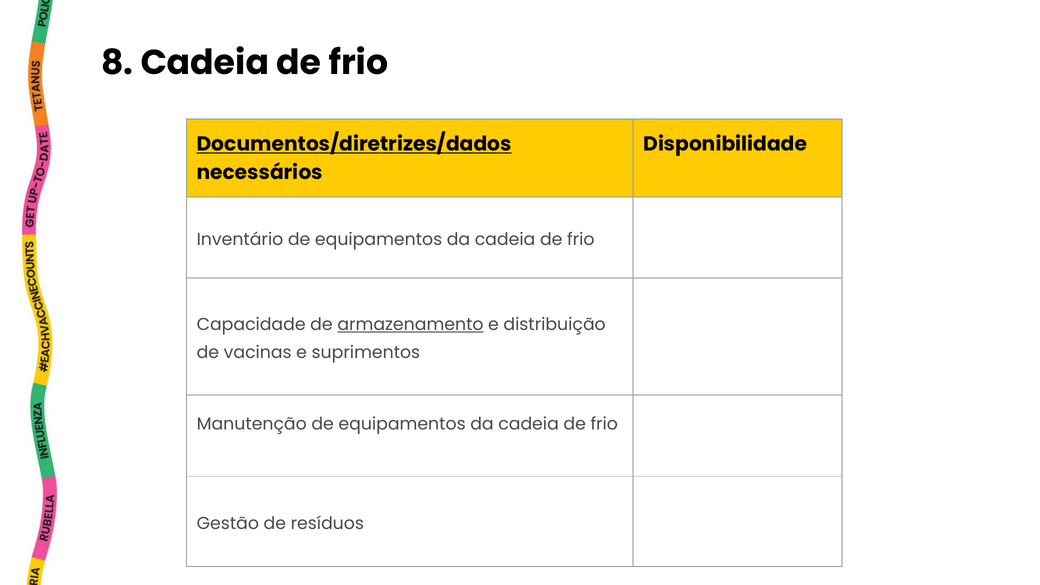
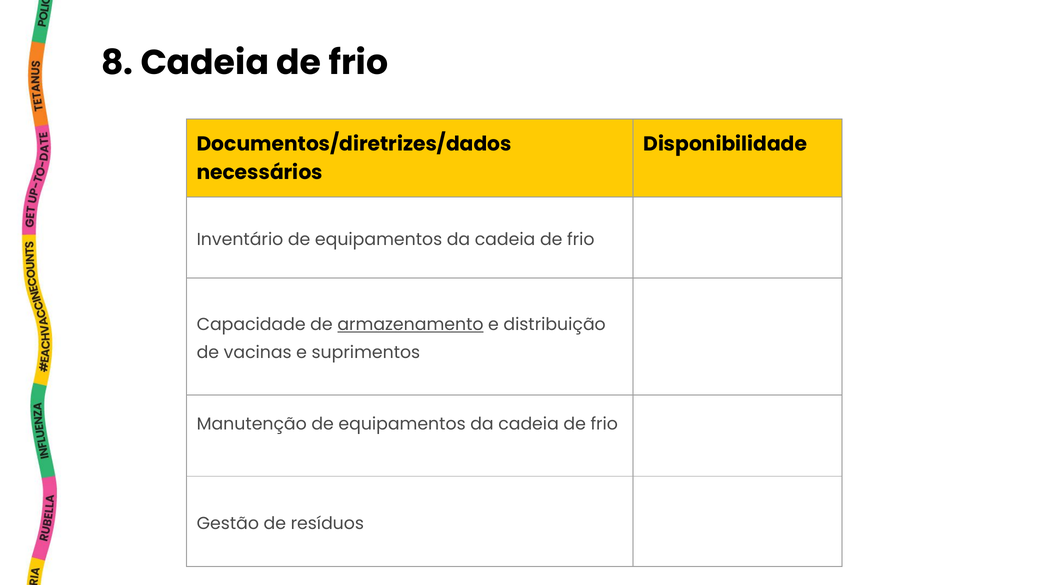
Documentos/diretrizes/dados underline: present -> none (354, 144)
